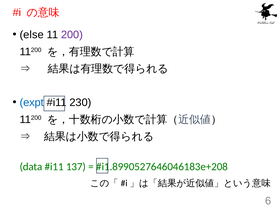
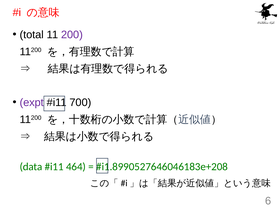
else: else -> total (32, 35)
expt colour: blue -> purple (32, 103)
230: 230 -> 700 (80, 103)
137: 137 -> 464 (76, 167)
